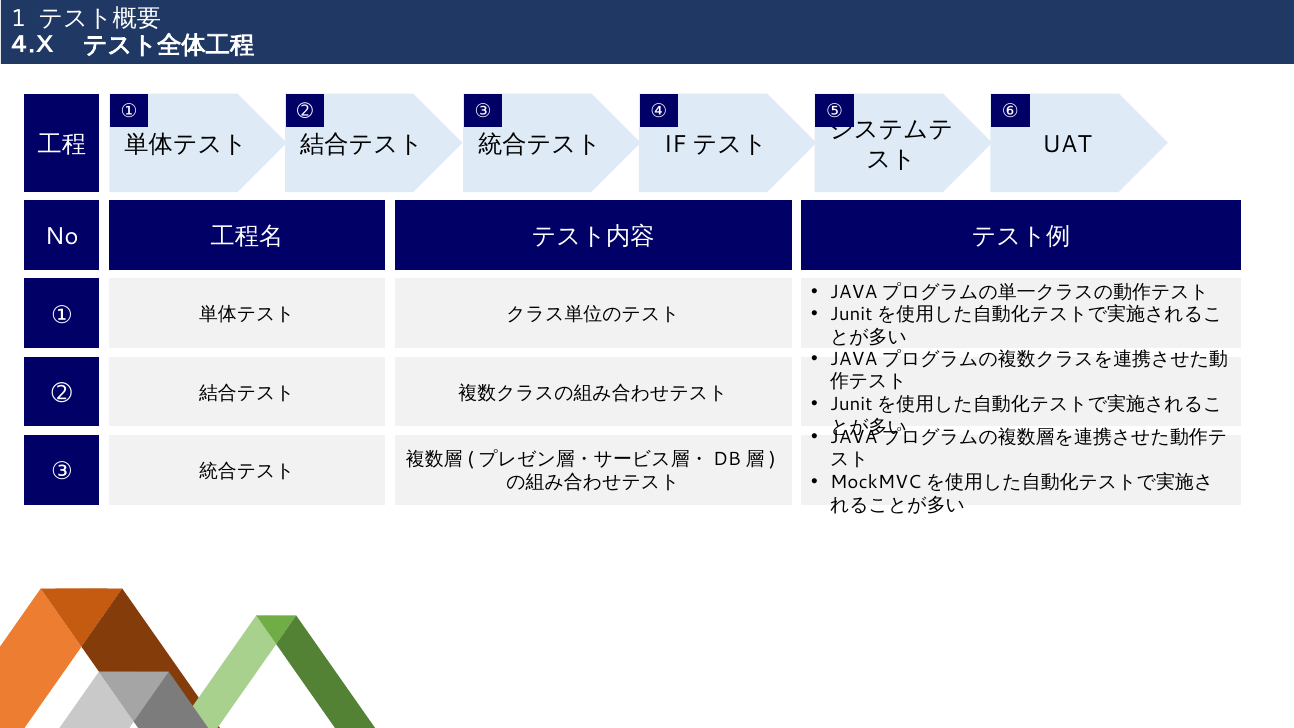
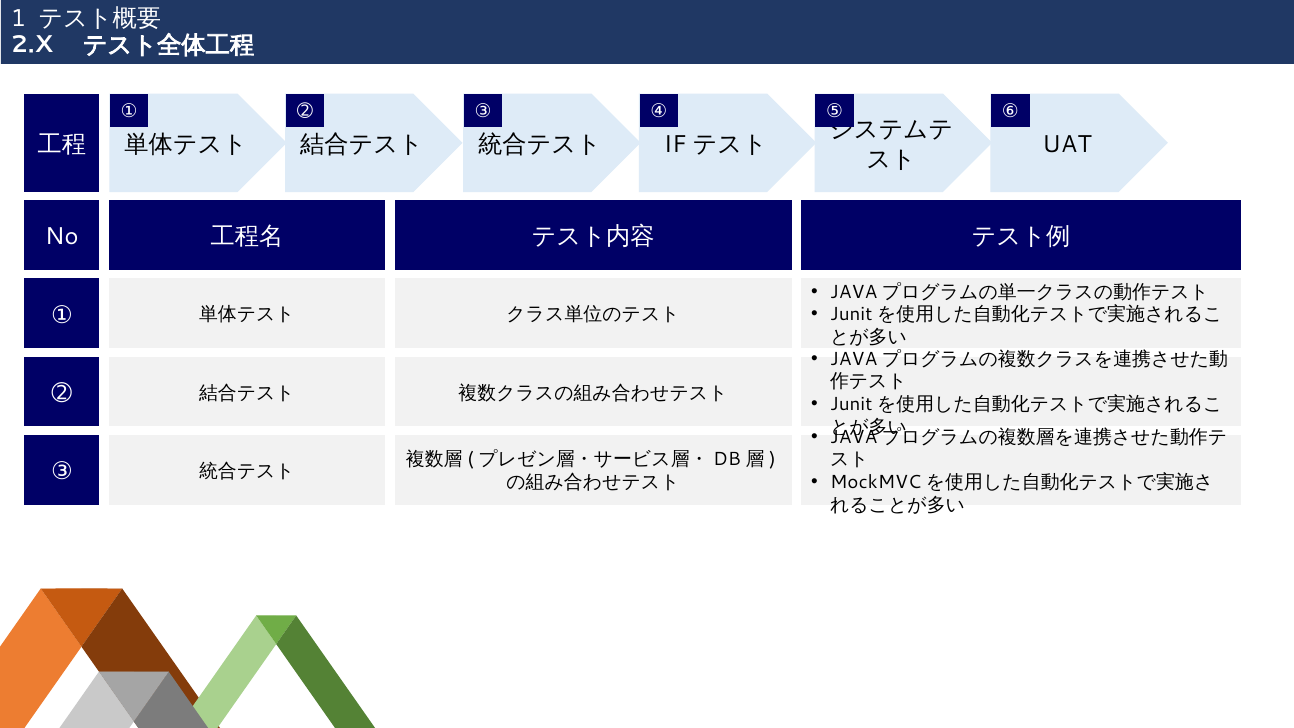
4.X: 4.X -> 2.X (32, 45)
